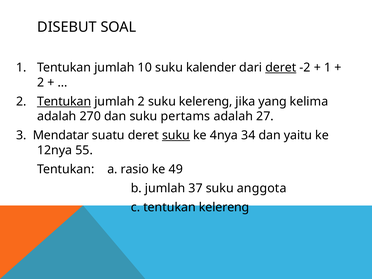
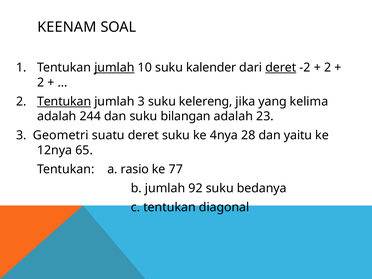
DISEBUT: DISEBUT -> KEENAM (67, 27)
jumlah underline: none -> present (114, 68)
1: 1 -> 2 (328, 68)
jumlah 2: 2 -> 3 (141, 101)
270: 270 -> 244 (90, 116)
pertams: pertams -> bilangan (186, 116)
27: 27 -> 23 (265, 116)
Mendatar: Mendatar -> Geometri (61, 135)
suku underline: present -> none (176, 135)
34: 34 -> 28 (248, 135)
55: 55 -> 65 (84, 150)
49: 49 -> 77 (176, 169)
37: 37 -> 92 (196, 188)
anggota: anggota -> bedanya (262, 188)
tentukan kelereng: kelereng -> diagonal (224, 207)
